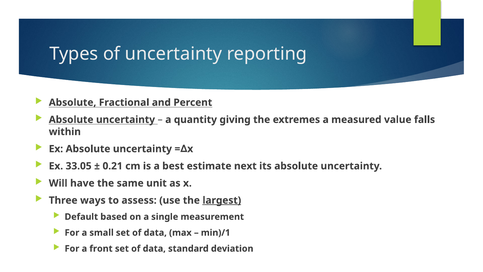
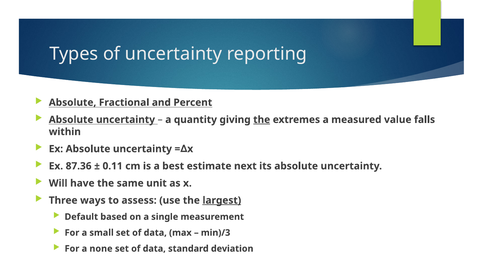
the underline: none -> present (262, 120)
33.05: 33.05 -> 87.36 (79, 166)
0.21: 0.21 -> 0.11 (113, 166)
min)/1: min)/1 -> min)/3 (216, 232)
front: front -> none (101, 248)
